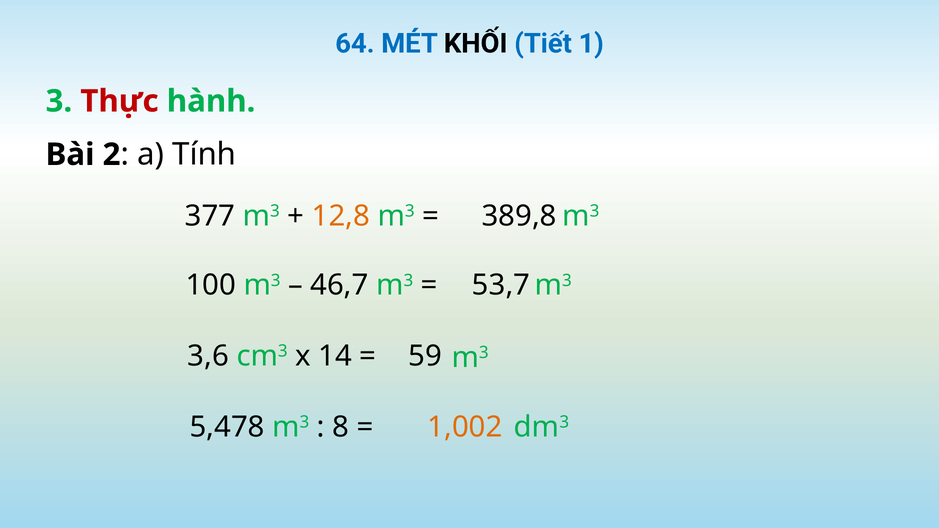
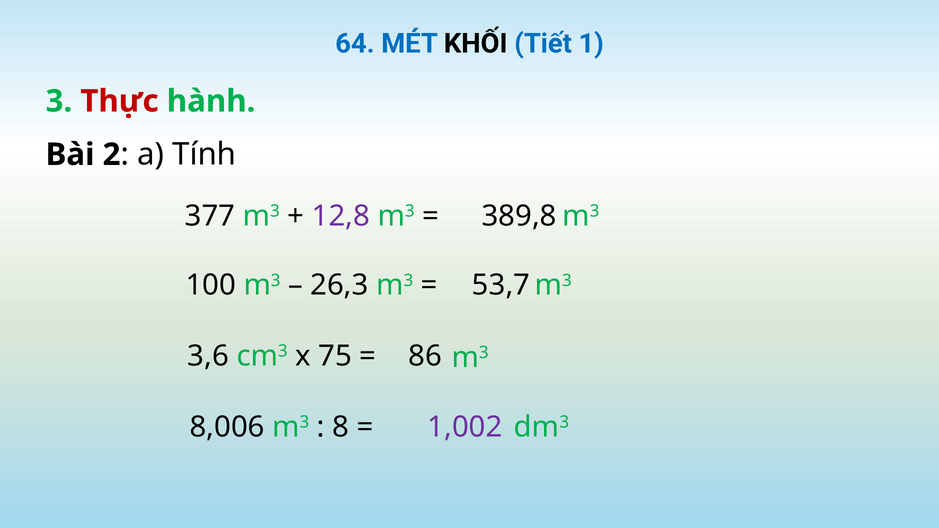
12,8 colour: orange -> purple (341, 216)
46,7: 46,7 -> 26,3 (339, 285)
14: 14 -> 75 (335, 356)
59: 59 -> 86 (425, 356)
5,478: 5,478 -> 8,006 (227, 427)
1,002 colour: orange -> purple (465, 427)
